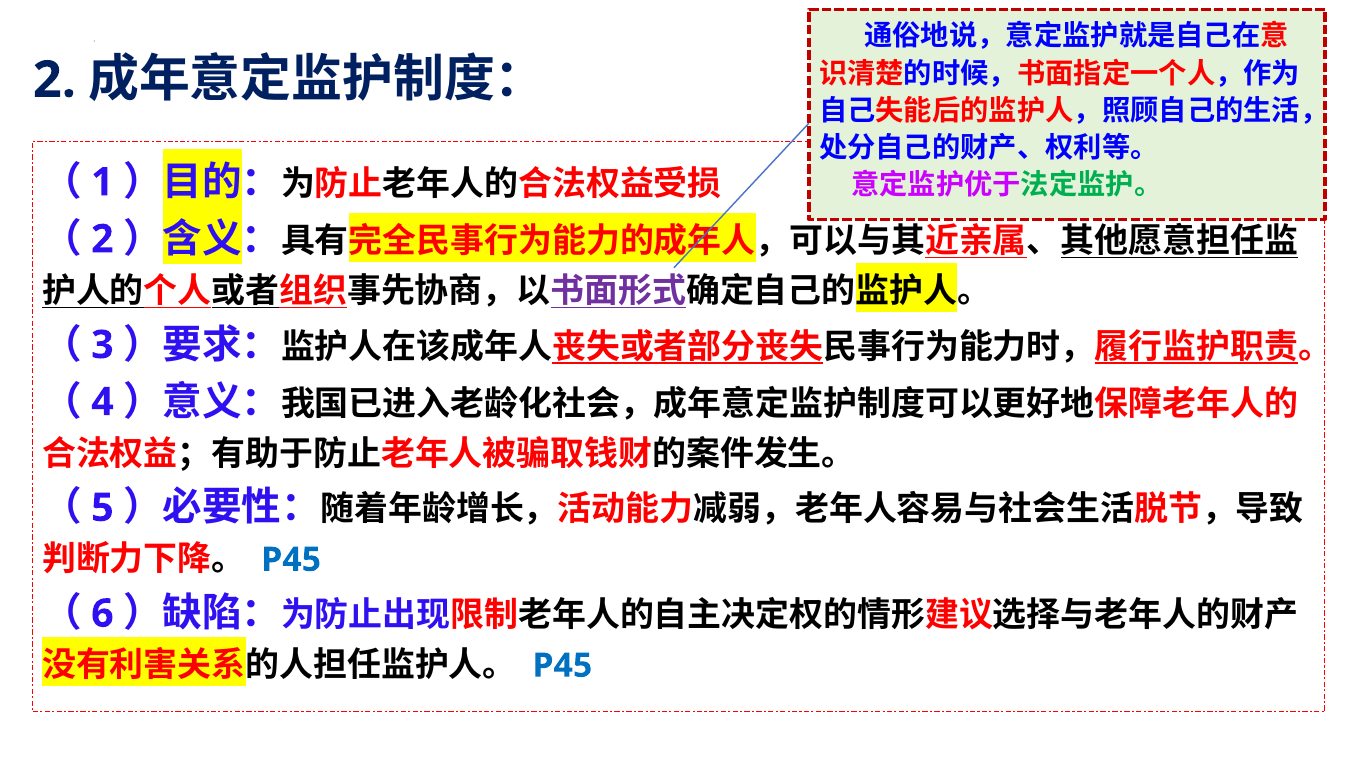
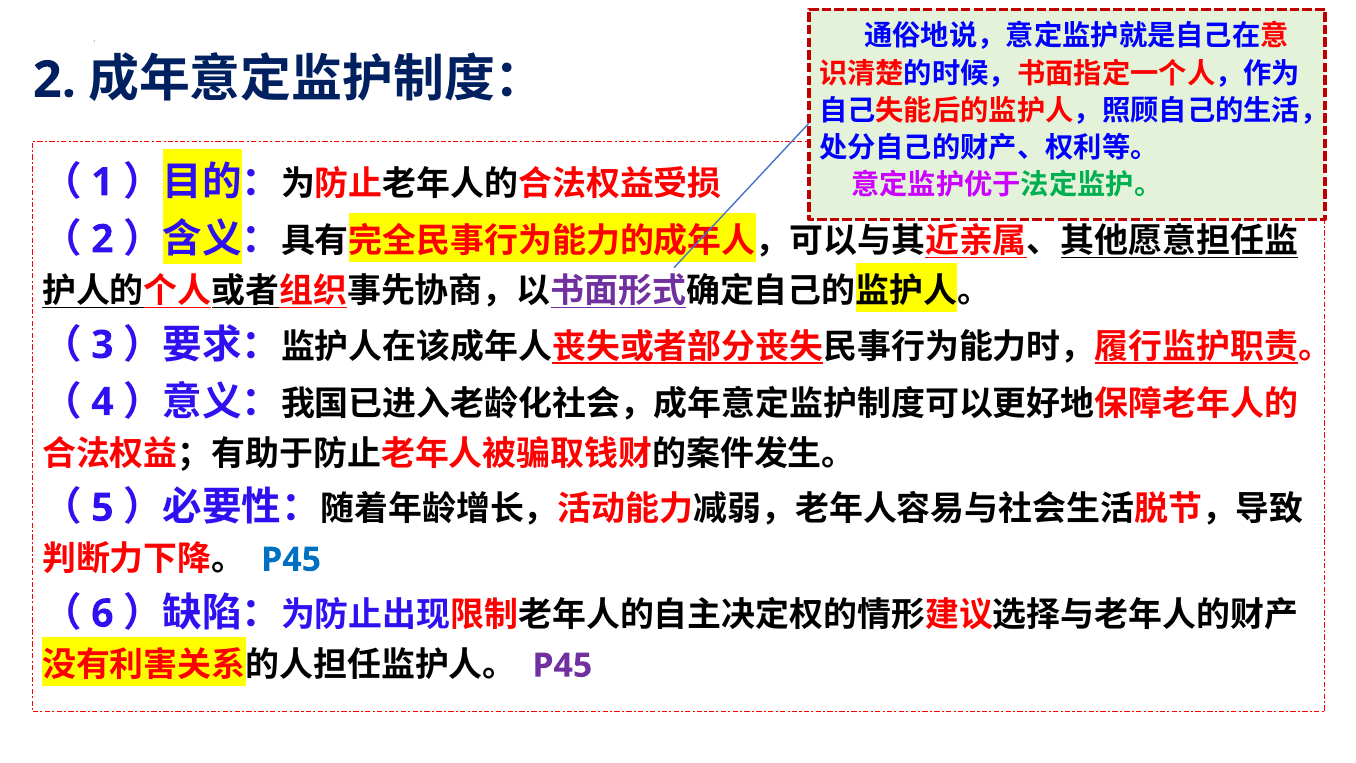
P45 colour: blue -> purple (562, 665)
